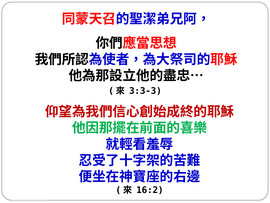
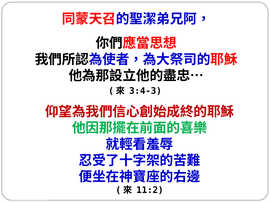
3:3-3: 3:3-3 -> 3:4-3 (145, 91)
16:2: 16:2 -> 11:2 (150, 190)
